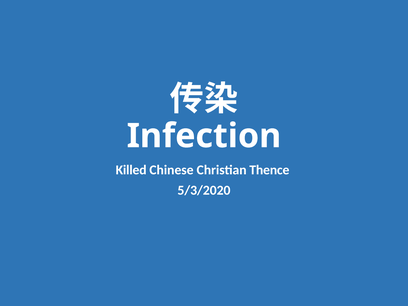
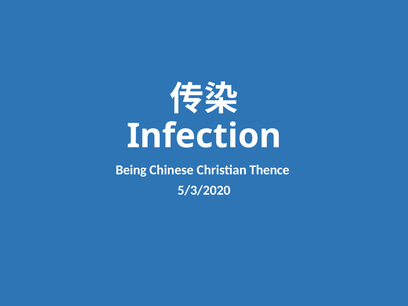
Killed: Killed -> Being (131, 170)
